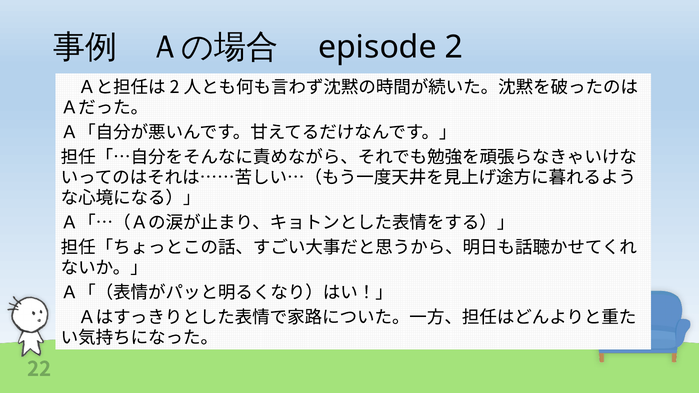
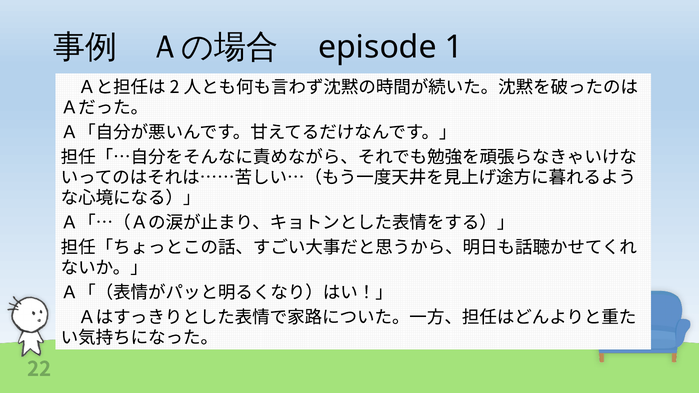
2: 2 -> 1 (454, 47)
